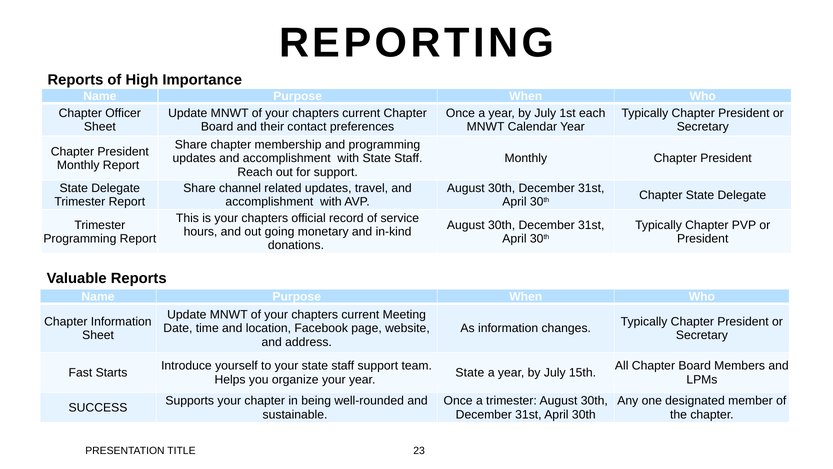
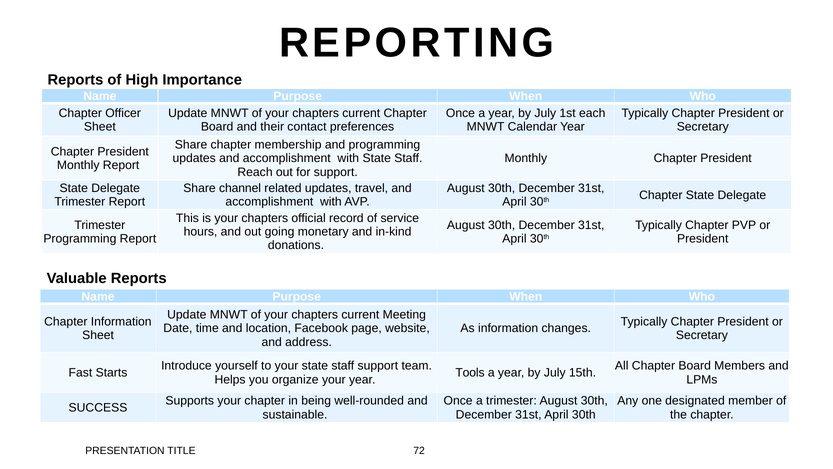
State: State -> Tools (470, 372)
23: 23 -> 72 (419, 450)
